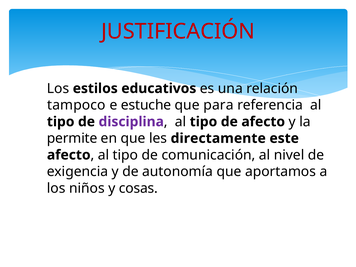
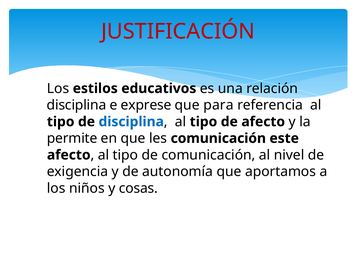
tampoco: tampoco -> disciplina (77, 105)
estuche: estuche -> exprese (146, 105)
disciplina colour: purple -> blue (131, 122)
les directamente: directamente -> comunicación (218, 138)
